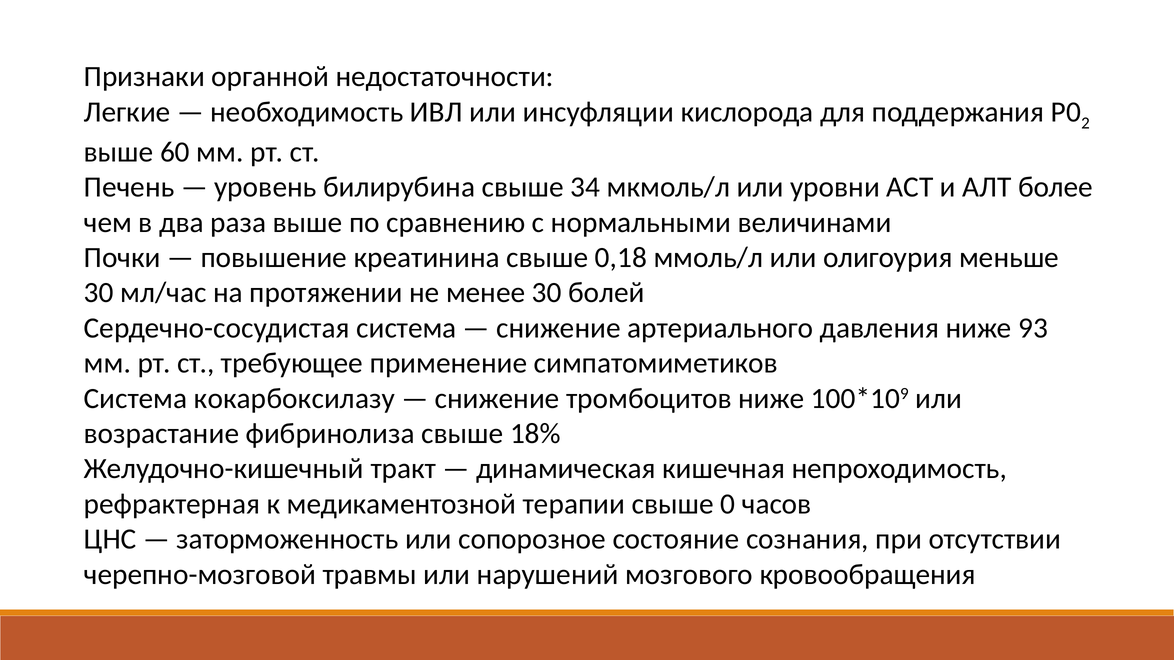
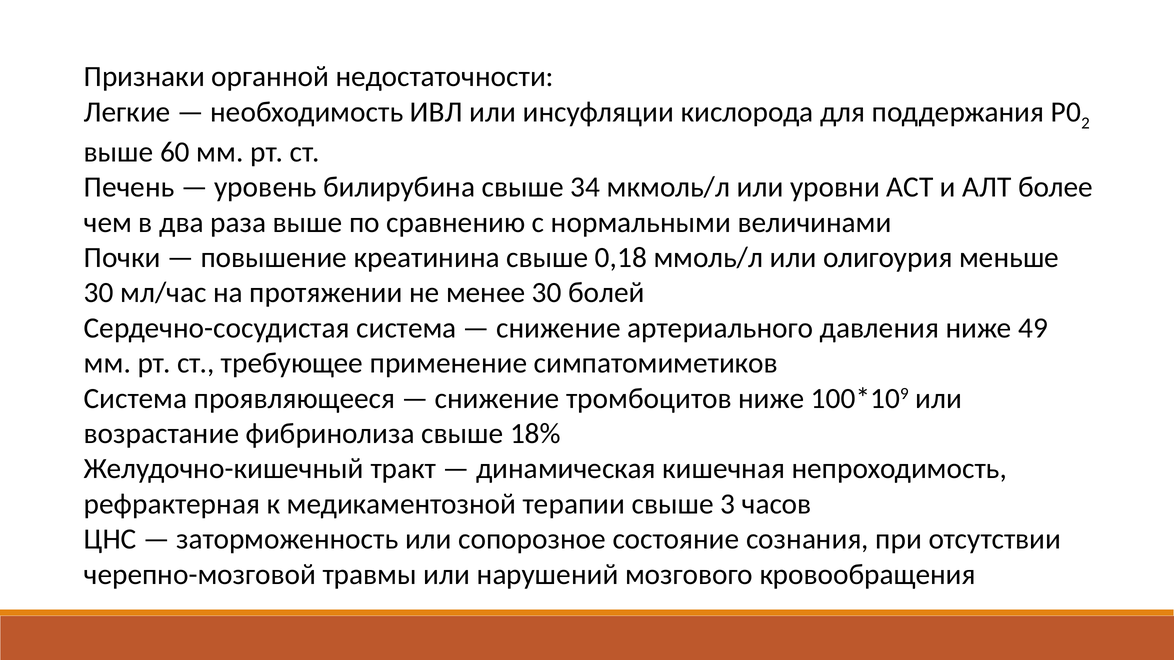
93: 93 -> 49 (1033, 328)
кокарбоксилазу: кокарбоксилазу -> проявляющееся (294, 399)
0: 0 -> 3 (728, 504)
